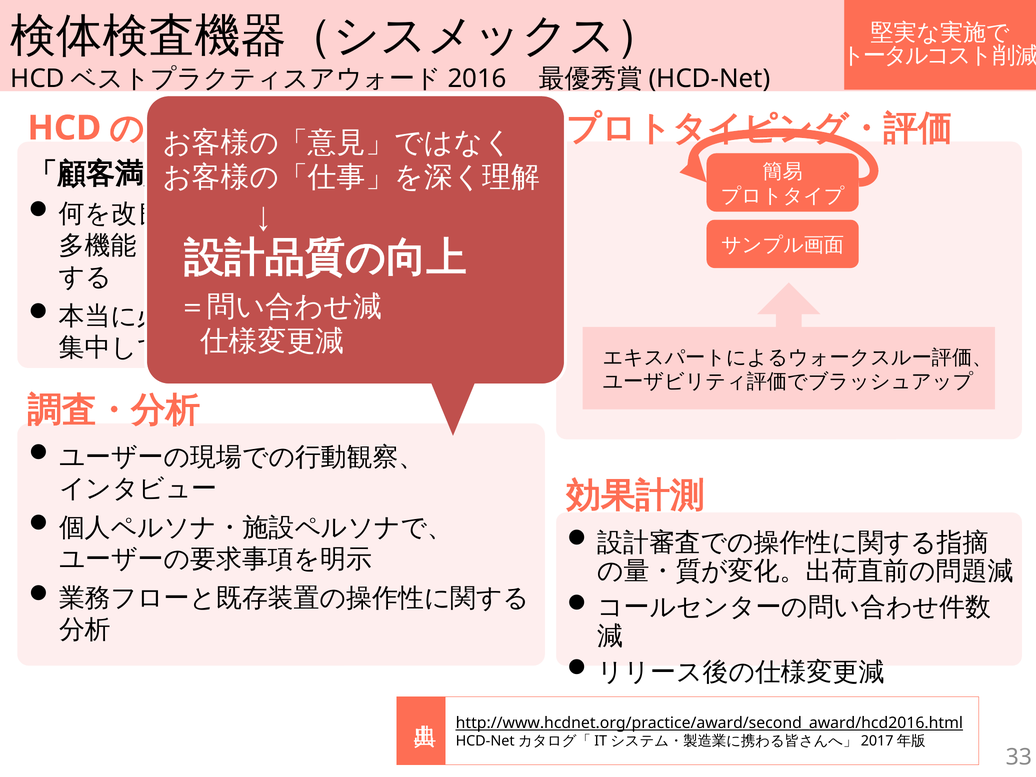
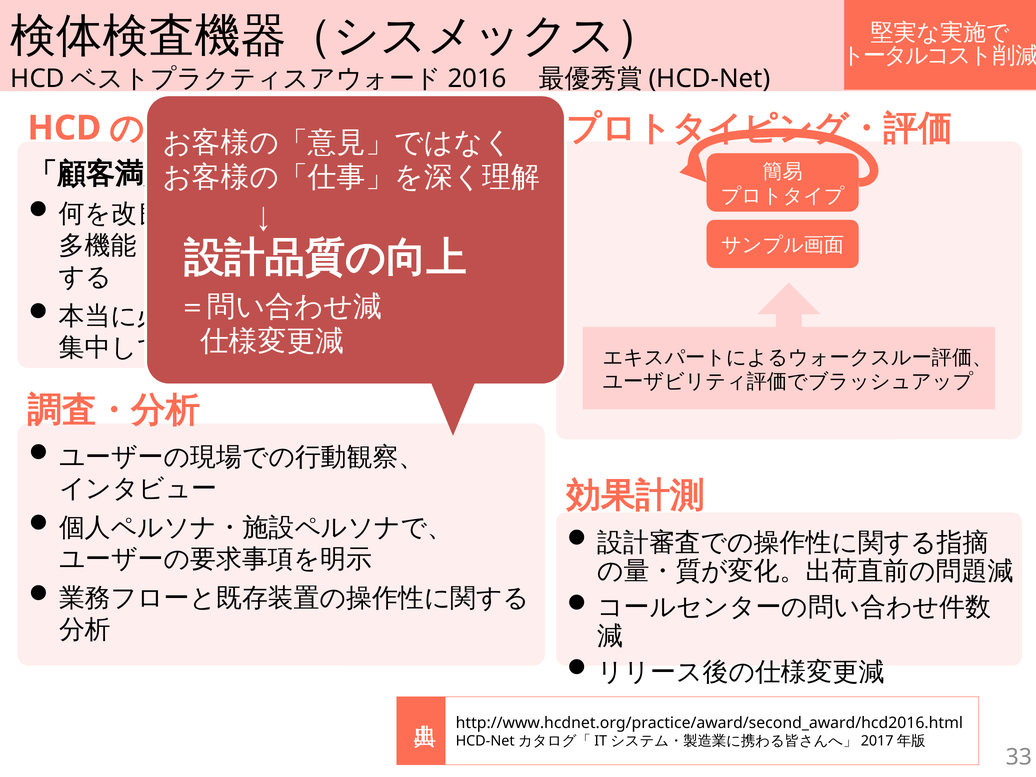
http://www.hcdnet.org/practice/award/second_award/hcd2016.html underline: present -> none (709, 723)
